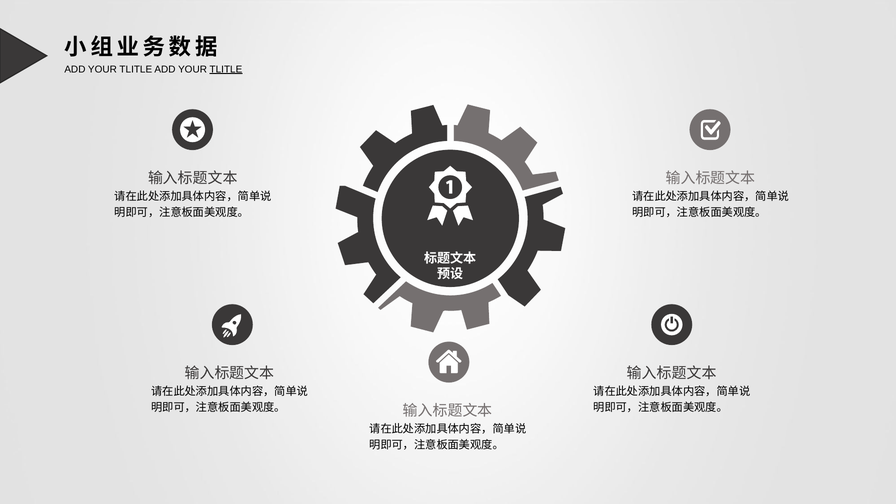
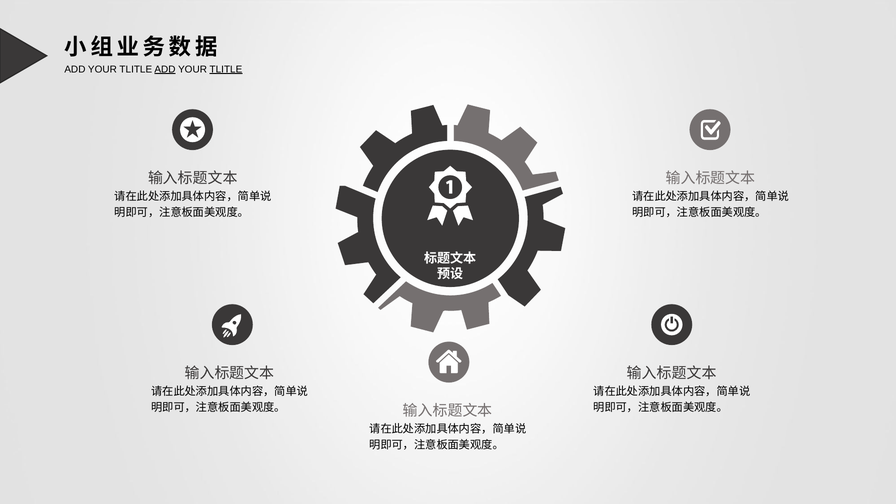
ADD underline: none -> present (165, 69)
